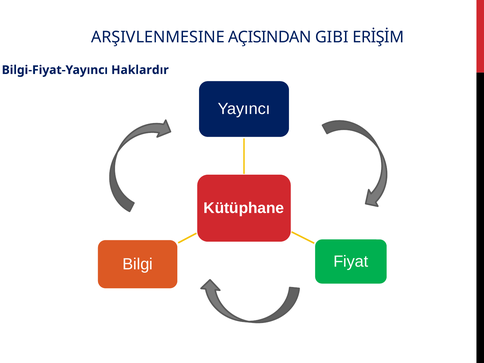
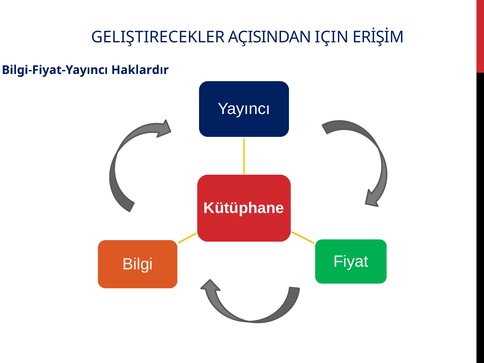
ARŞIVLENMESINE: ARŞIVLENMESINE -> GELIŞTIRECEKLER (158, 37)
GIBI: GIBI -> IÇIN (332, 37)
